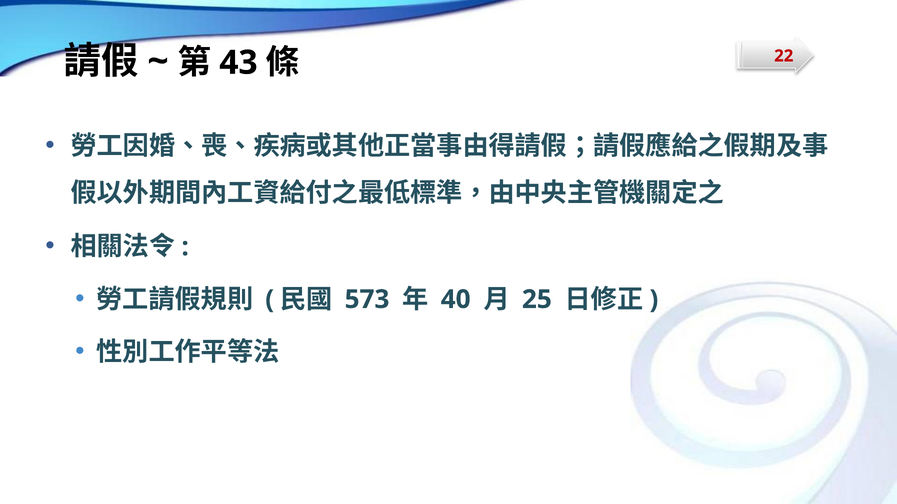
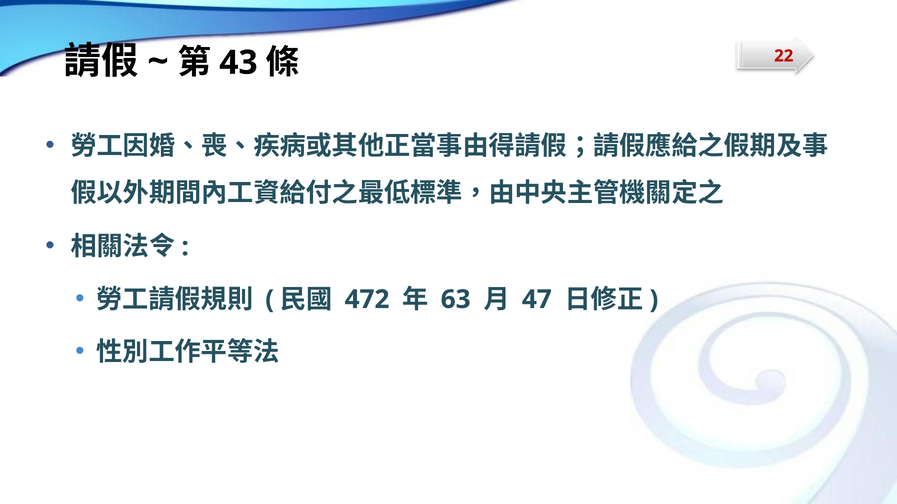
573: 573 -> 472 (367, 300)
40: 40 -> 63 (456, 300)
25: 25 -> 47 (537, 300)
